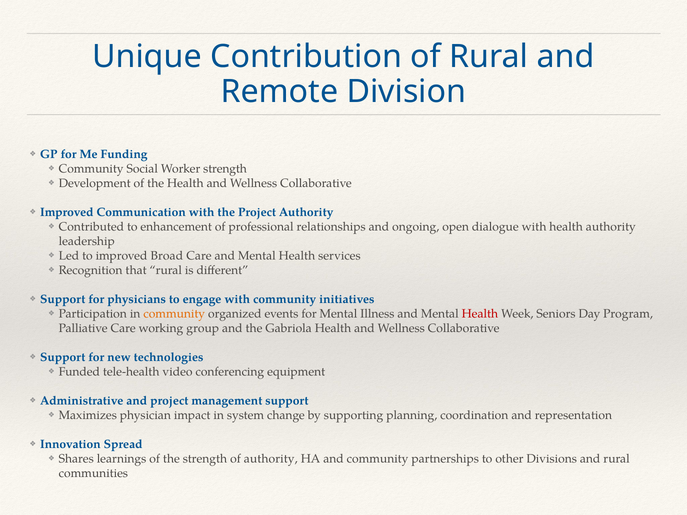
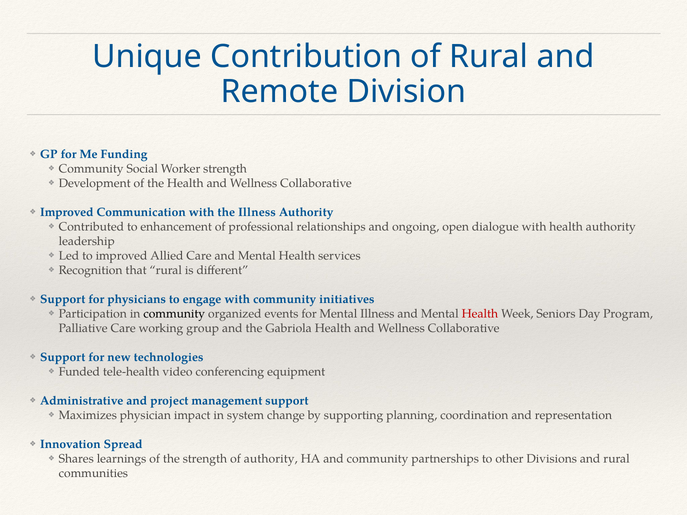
the Project: Project -> Illness (257, 213)
Broad: Broad -> Allied (167, 256)
community colour: orange -> black (174, 314)
